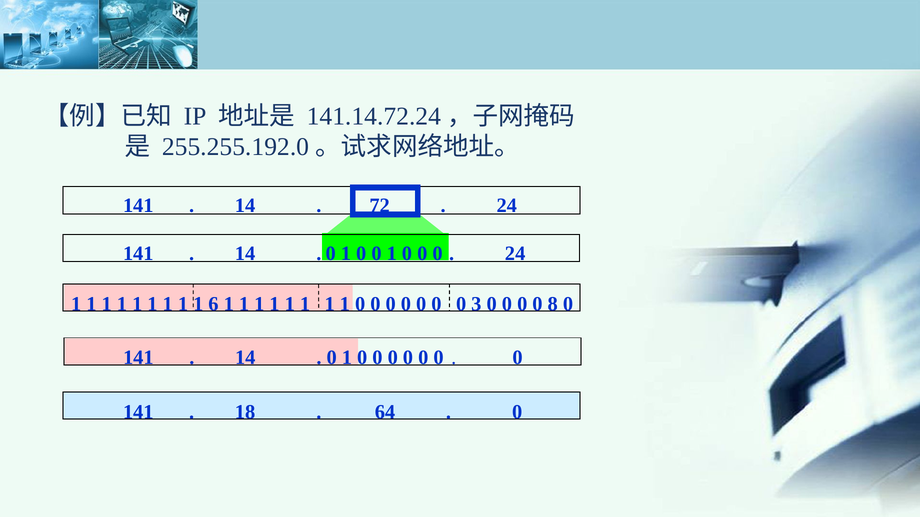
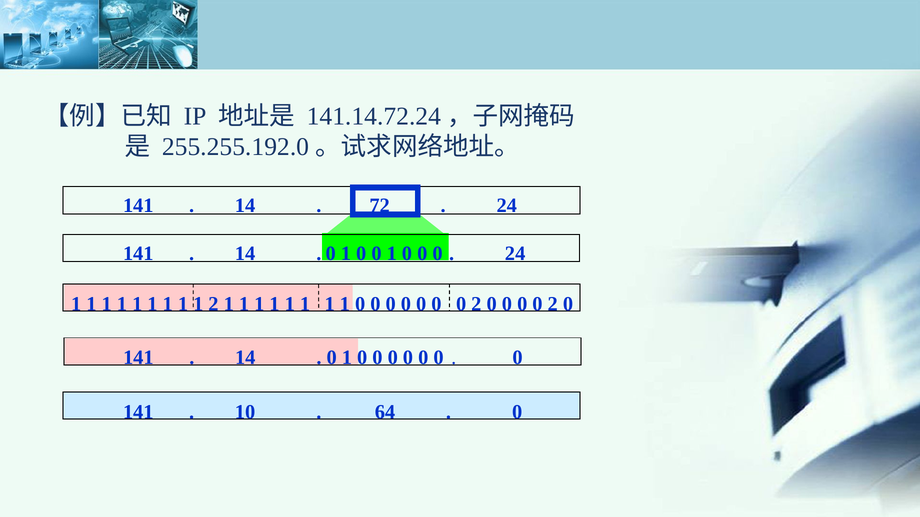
1 6: 6 -> 2 (213, 304)
3: 3 -> 2 (476, 304)
8: 8 -> 2 (553, 304)
18: 18 -> 10 (245, 412)
